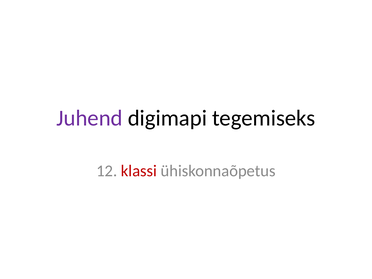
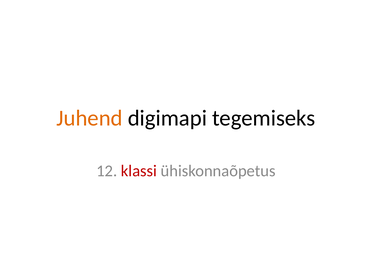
Juhend colour: purple -> orange (90, 118)
